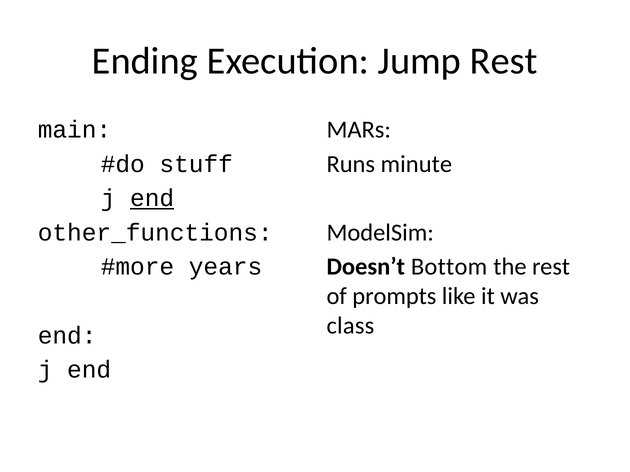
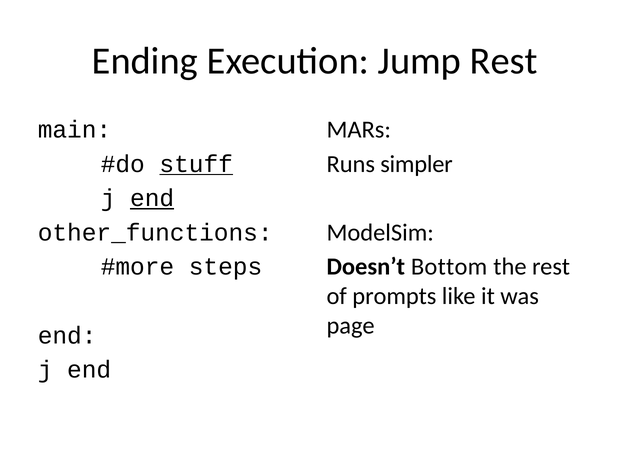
minute: minute -> simpler (417, 164)
stuff underline: none -> present (196, 164)
years: years -> steps (226, 267)
class: class -> page (351, 326)
